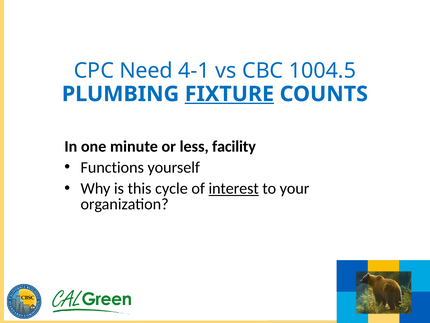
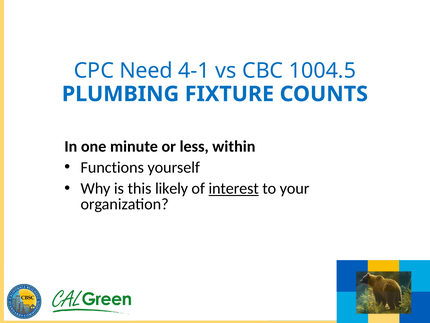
FIXTURE underline: present -> none (229, 94)
facility: facility -> within (234, 146)
cycle: cycle -> likely (172, 188)
